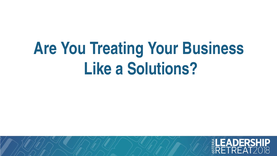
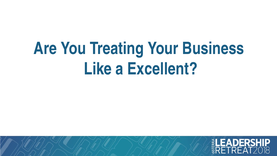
Solutions: Solutions -> Excellent (162, 69)
